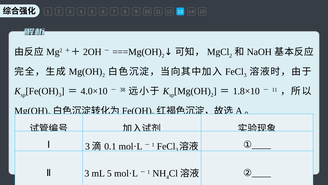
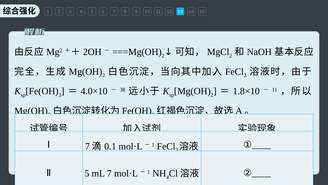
Ⅰ 3: 3 -> 7 (88, 146)
Ⅱ 3: 3 -> 5 (87, 173)
mL 5: 5 -> 7 (109, 173)
